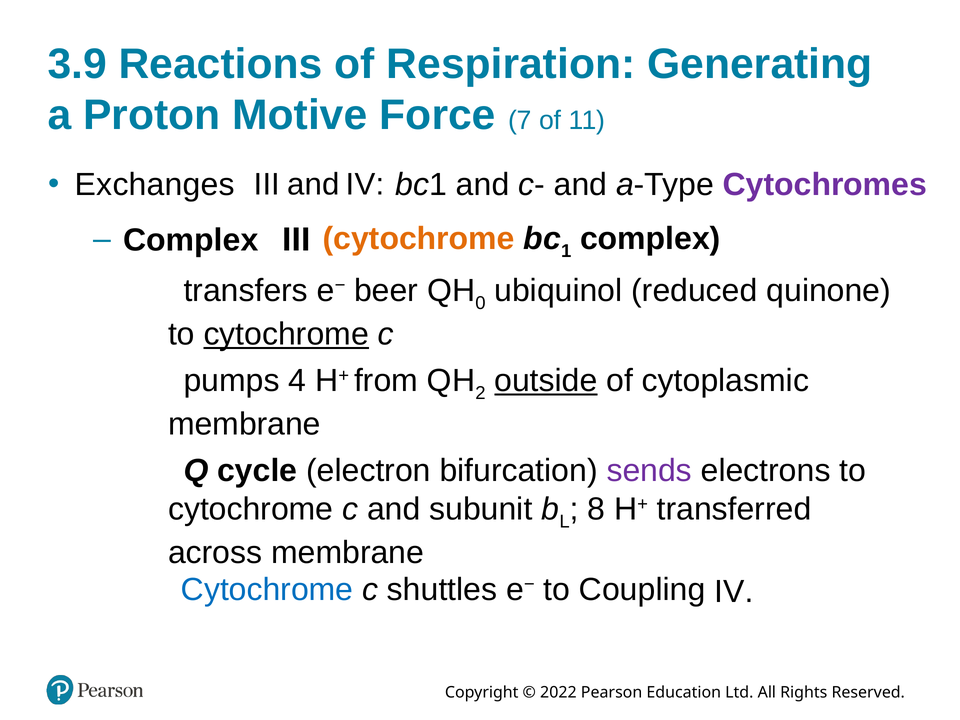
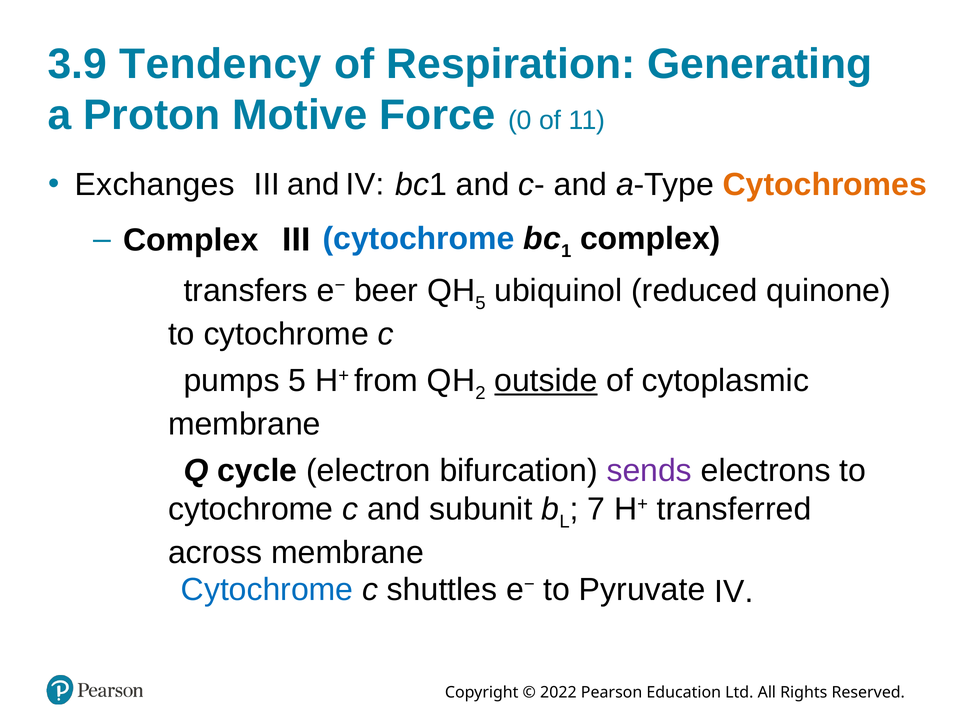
Reactions: Reactions -> Tendency (220, 64)
7: 7 -> 0 (520, 120)
Cytochromes colour: purple -> orange (825, 185)
cytochrome colour: orange -> blue (419, 239)
0: 0 -> 5 (480, 303)
cytochrome underline: present -> none (286, 334)
pumps 4: 4 -> 5 (297, 381)
8: 8 -> 7 (596, 509)
Coupling: Coupling -> Pyruvate (642, 589)
